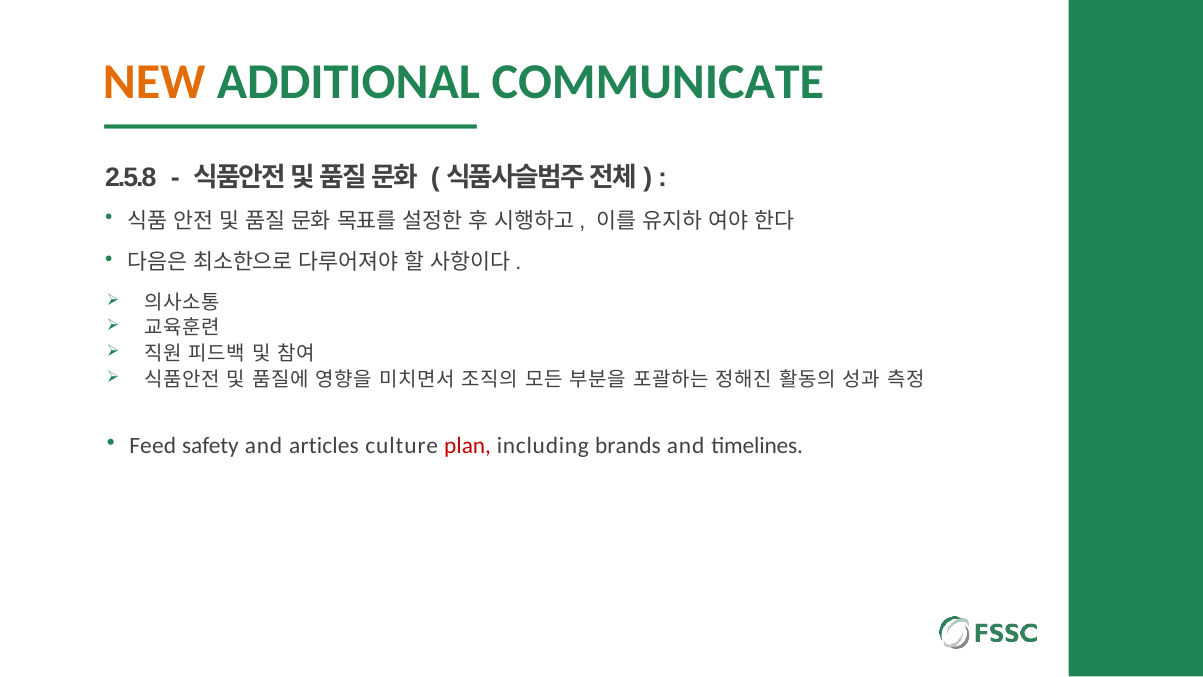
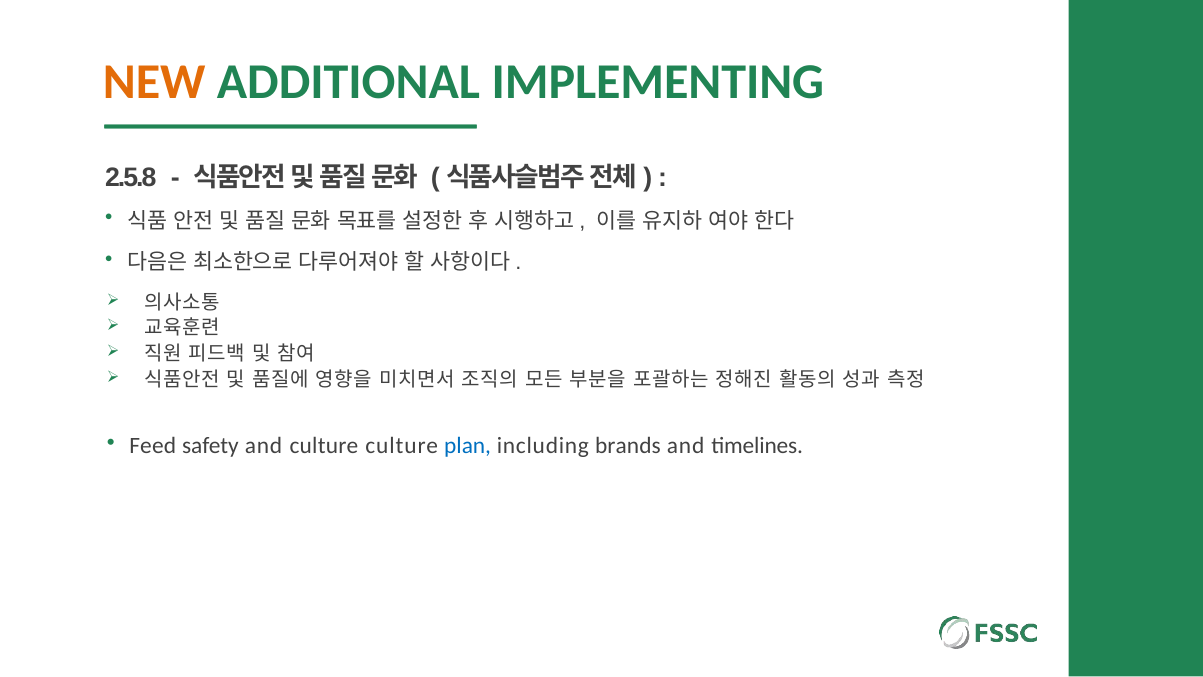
COMMUNICATE: COMMUNICATE -> IMPLEMENTING (658, 82)
and articles: articles -> culture (324, 447)
plan colour: red -> blue (468, 447)
